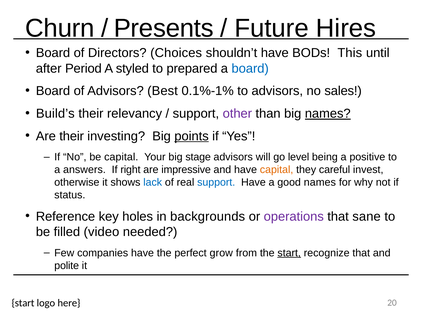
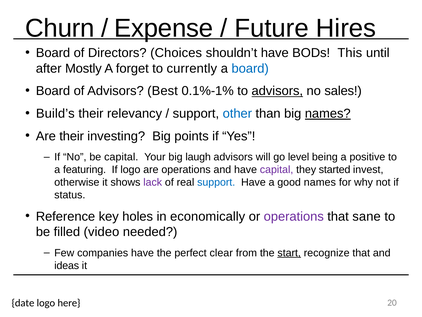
Presents: Presents -> Expense (164, 28)
Period: Period -> Mostly (83, 68)
styled: styled -> forget (132, 68)
prepared: prepared -> currently (192, 68)
advisors underline: none -> present (277, 91)
other colour: purple -> blue (237, 113)
points underline: present -> none (192, 136)
stage: stage -> laugh (198, 157)
answers: answers -> featuring (85, 169)
If right: right -> logo (130, 169)
are impressive: impressive -> operations (186, 169)
capital colour: orange -> purple (277, 169)
careful: careful -> started (335, 169)
lack colour: blue -> purple (153, 182)
backgrounds: backgrounds -> economically (208, 216)
grow: grow -> clear (221, 252)
polite: polite -> ideas (67, 265)
start: start -> date (23, 302)
